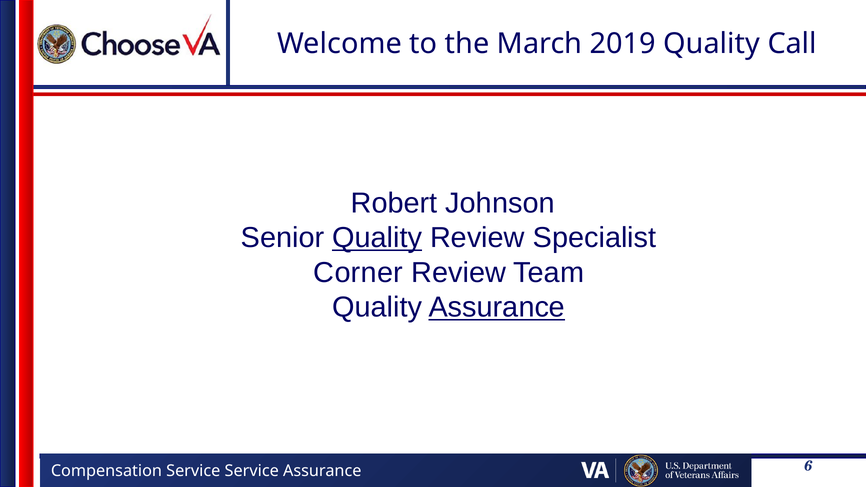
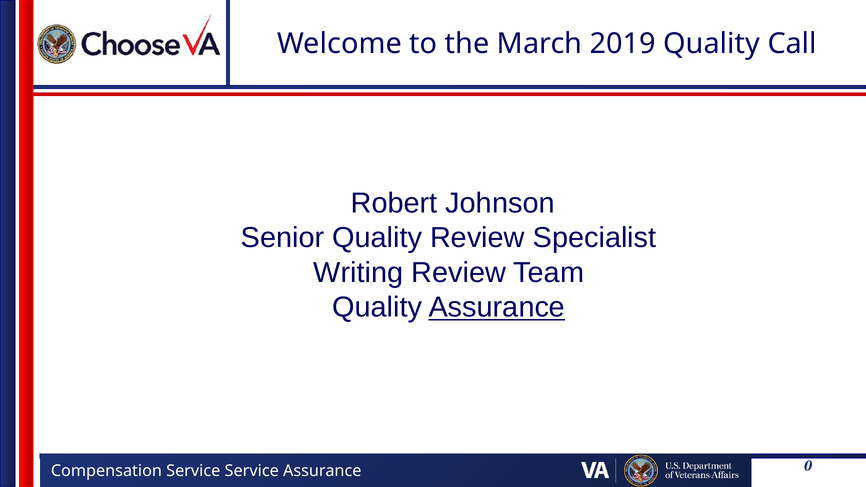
Quality underline: present -> none (377, 238)
Corner: Corner -> Writing (358, 273)
6: 6 -> 0 (808, 466)
